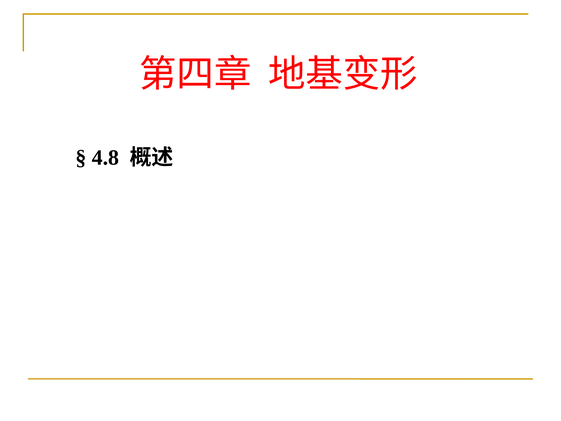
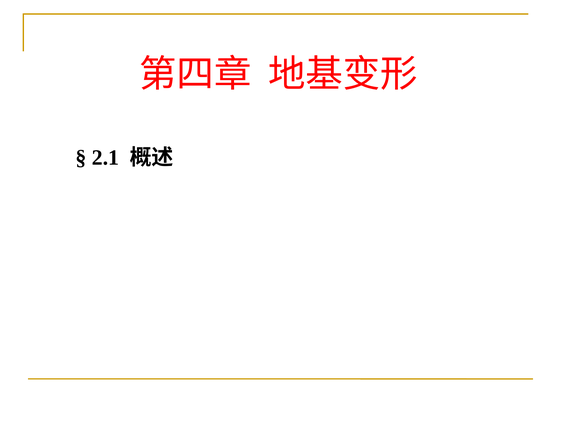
4.8: 4.8 -> 2.1 (106, 158)
